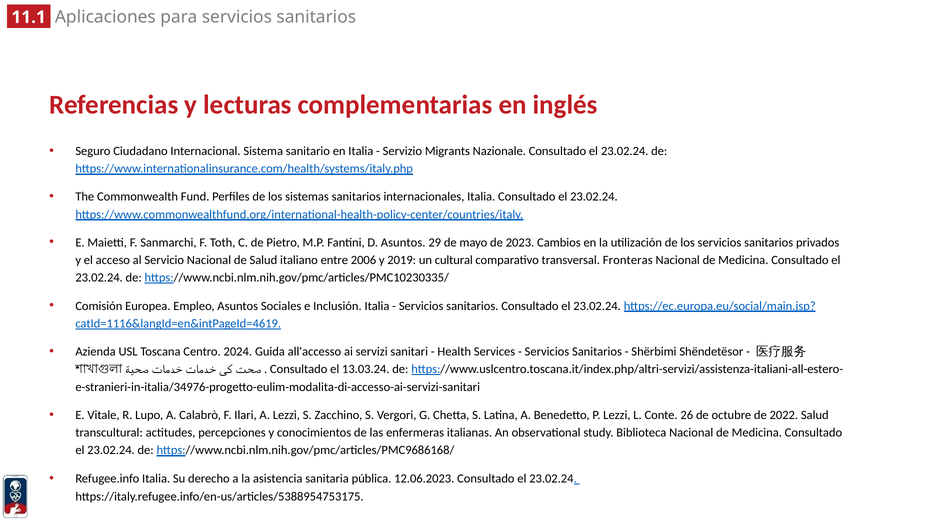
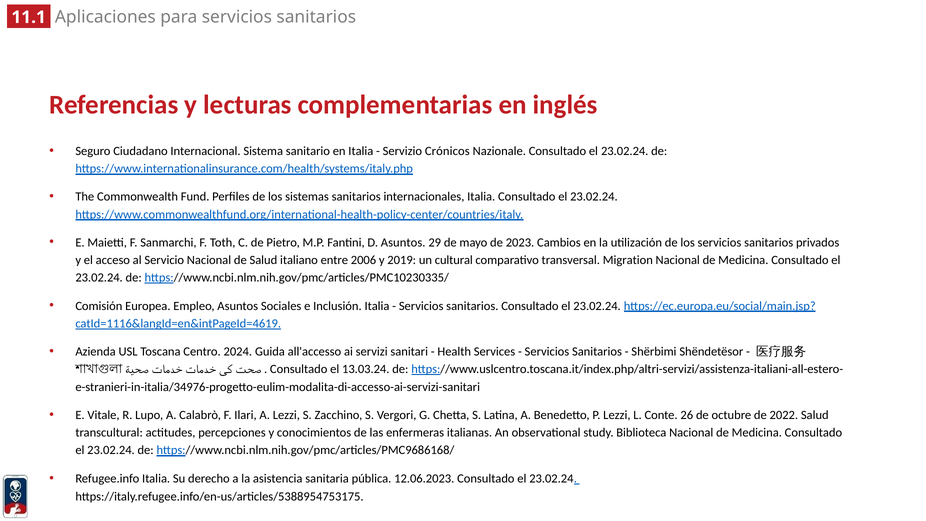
Migrants: Migrants -> Crónicos (447, 151)
Fronteras: Fronteras -> Migration (628, 260)
